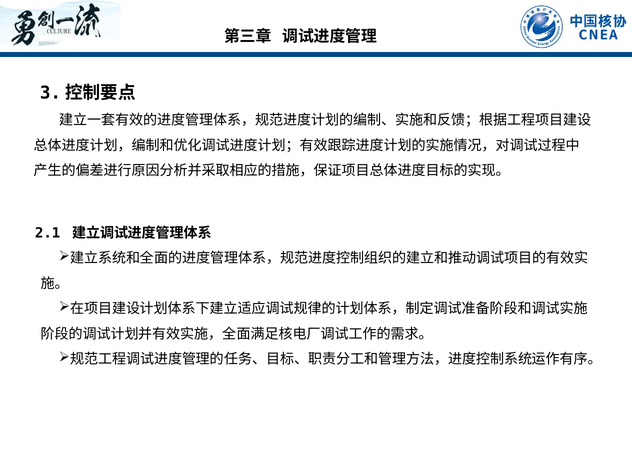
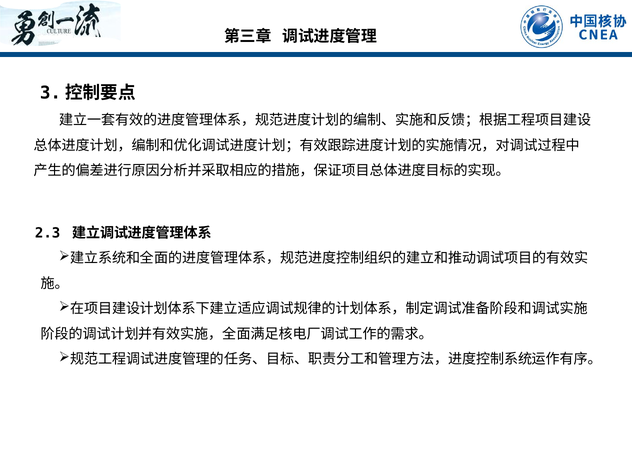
2.1: 2.1 -> 2.3 (48, 233)
